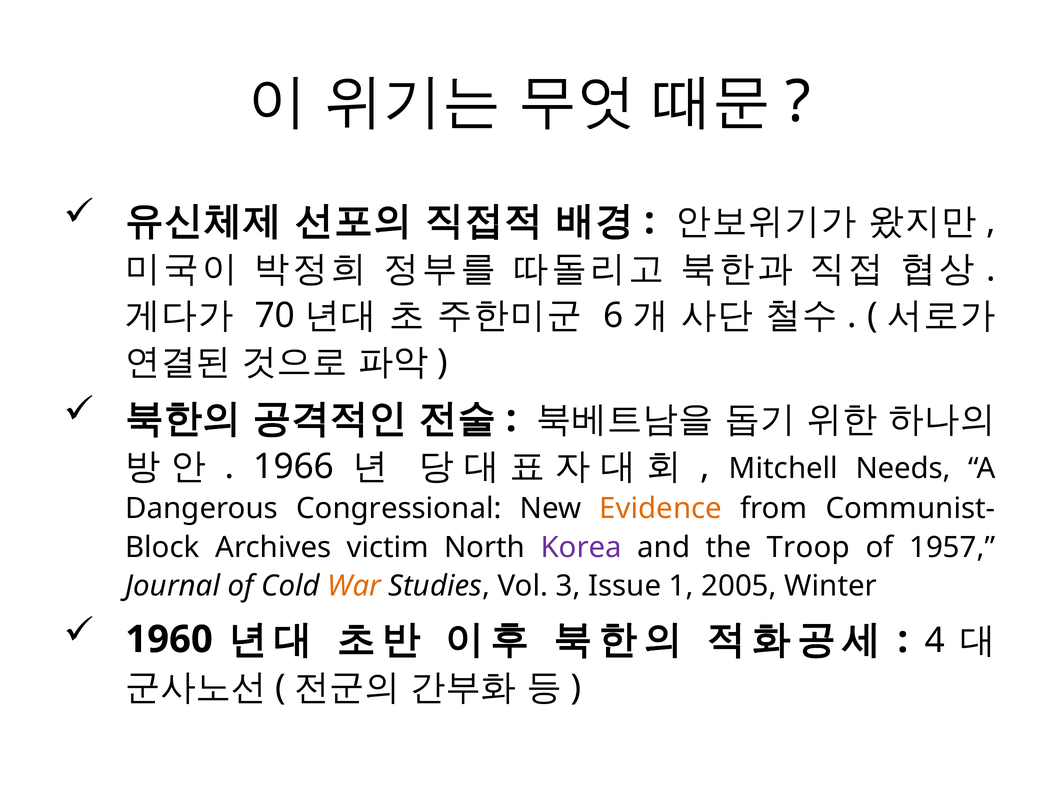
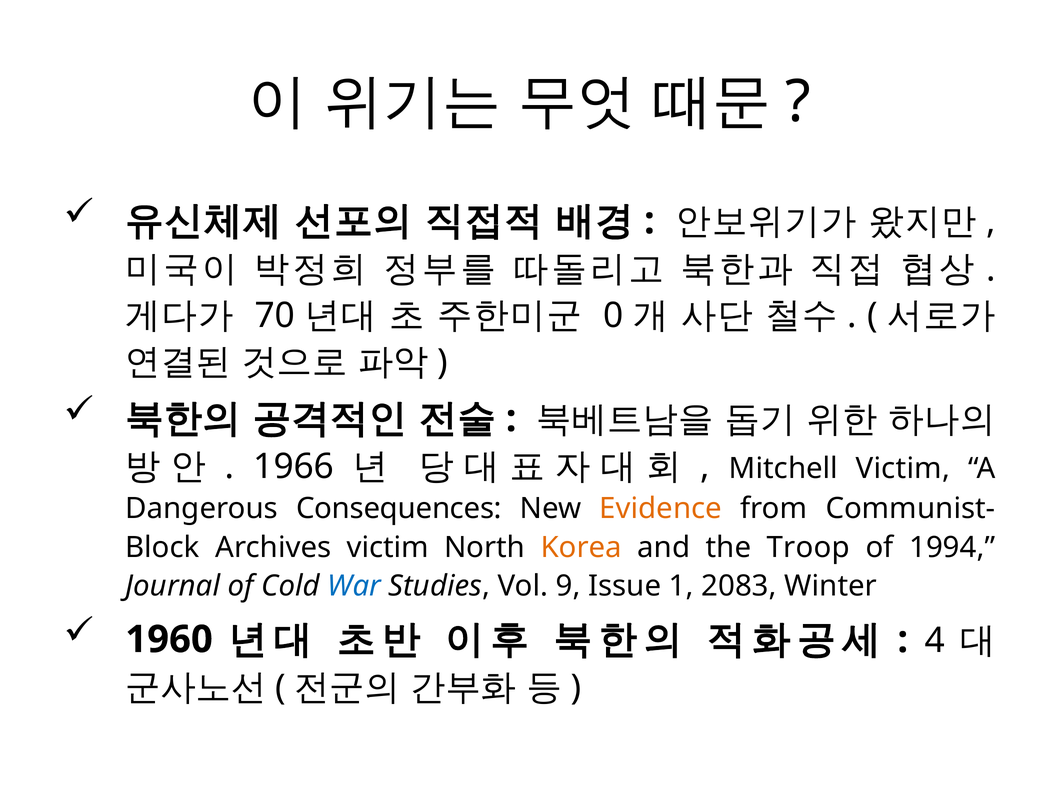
6: 6 -> 0 (614, 316)
Mitchell Needs: Needs -> Victim (903, 469)
Congressional: Congressional -> Consequences (399, 509)
Korea colour: purple -> orange (581, 547)
1957: 1957 -> 1994 (952, 547)
War colour: orange -> blue (354, 586)
3: 3 -> 9 (568, 586)
2005: 2005 -> 2083 (739, 586)
